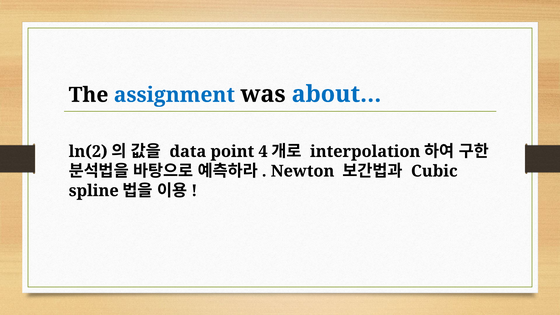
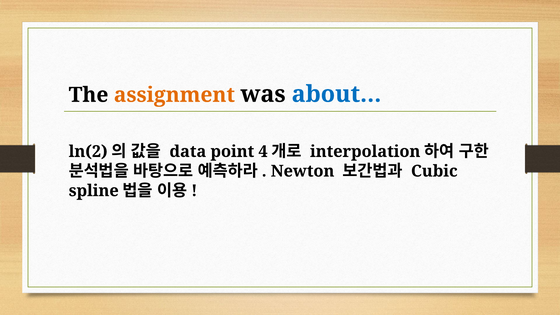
assignment colour: blue -> orange (174, 95)
